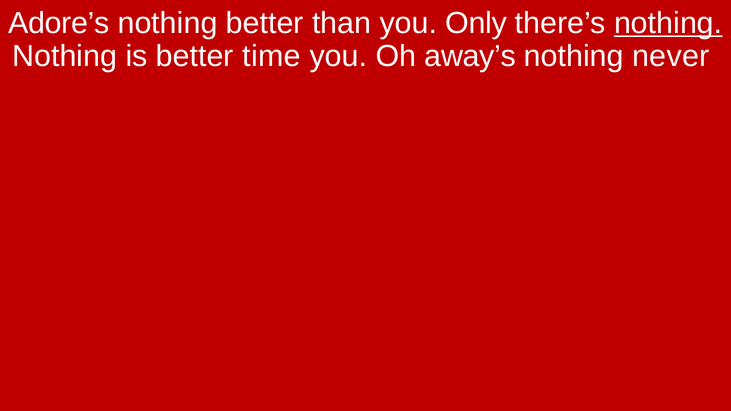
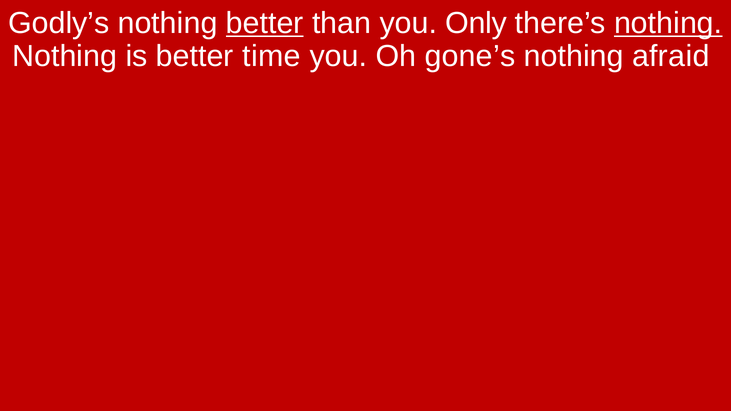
Adore’s: Adore’s -> Godly’s (59, 23)
better underline: none -> present (265, 23)
away’s: away’s -> gone’s (470, 56)
never: never -> afraid (671, 56)
